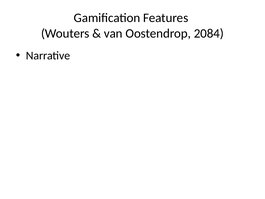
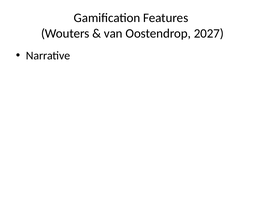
2084: 2084 -> 2027 (209, 33)
